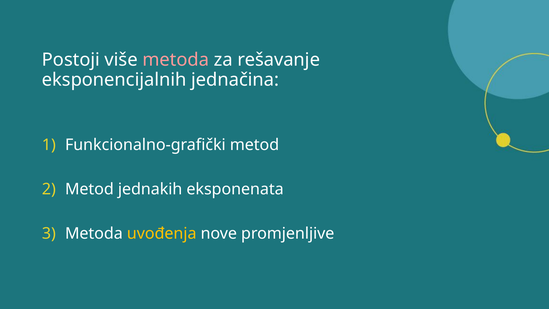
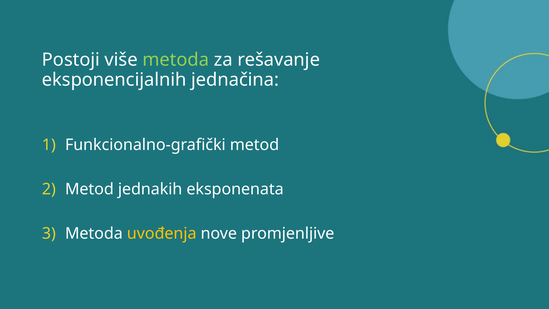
metoda colour: pink -> light green (176, 60)
